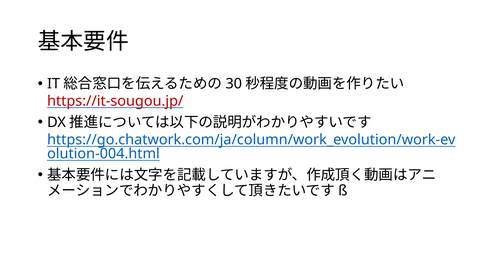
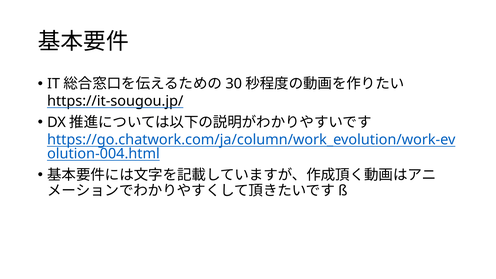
https://it-sougou.jp/ colour: red -> black (115, 101)
